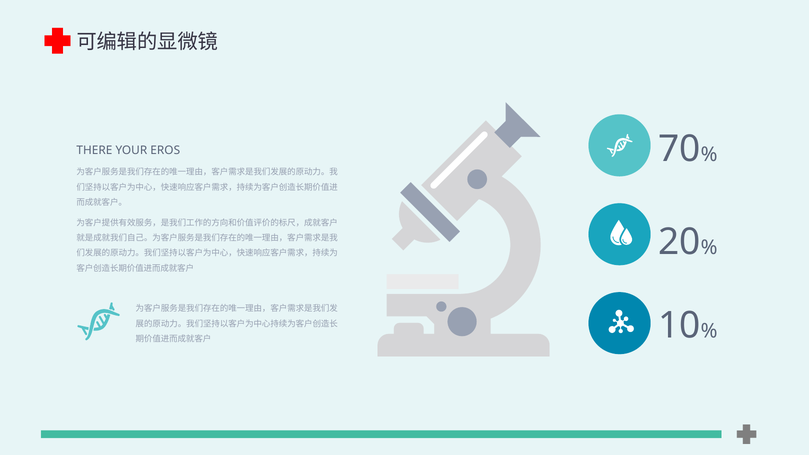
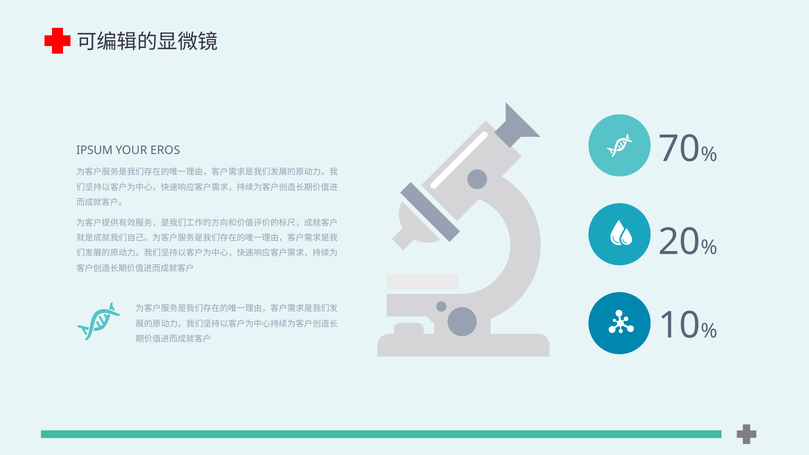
THERE: THERE -> IPSUM (94, 150)
